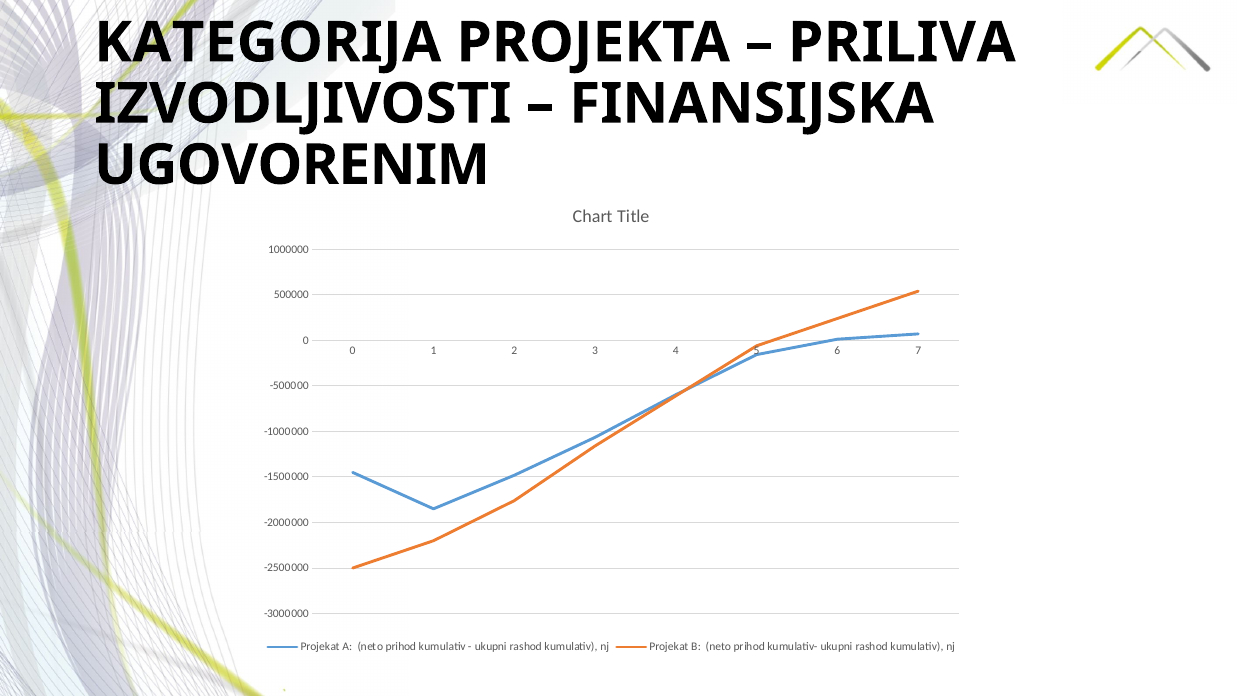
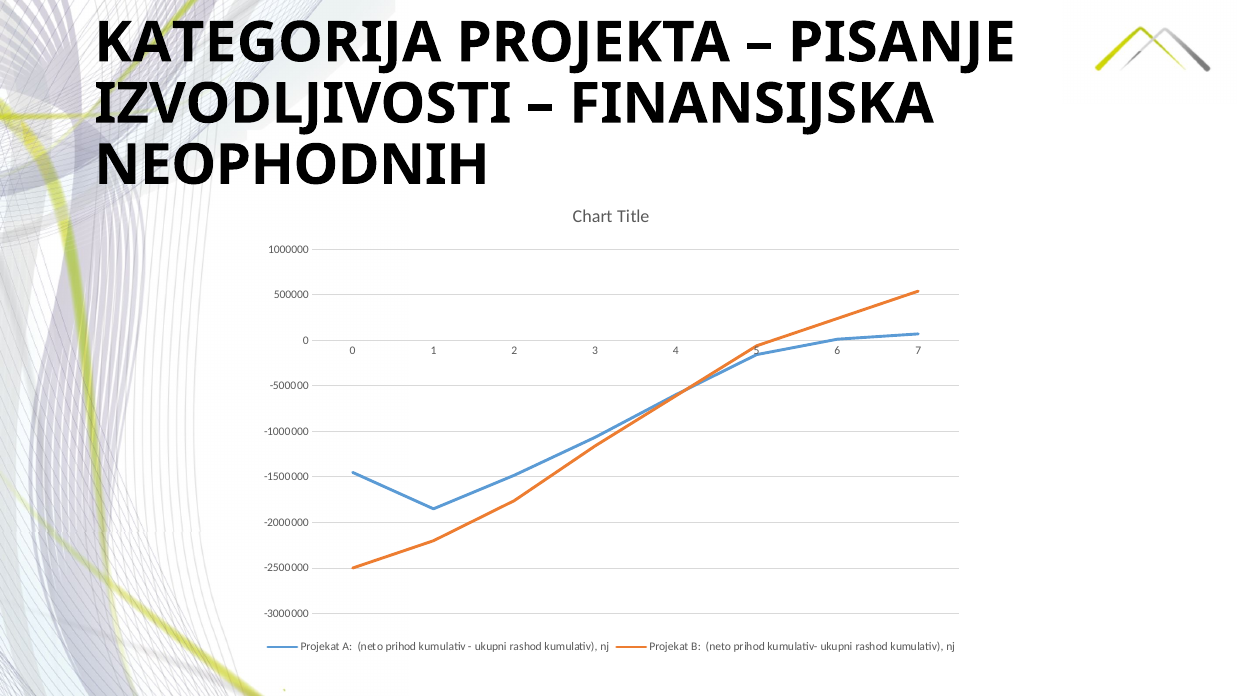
PRILIVA: PRILIVA -> PISANJE (902, 43)
UGOVORENIM: UGOVORENIM -> NEOPHODNIH (292, 165)
